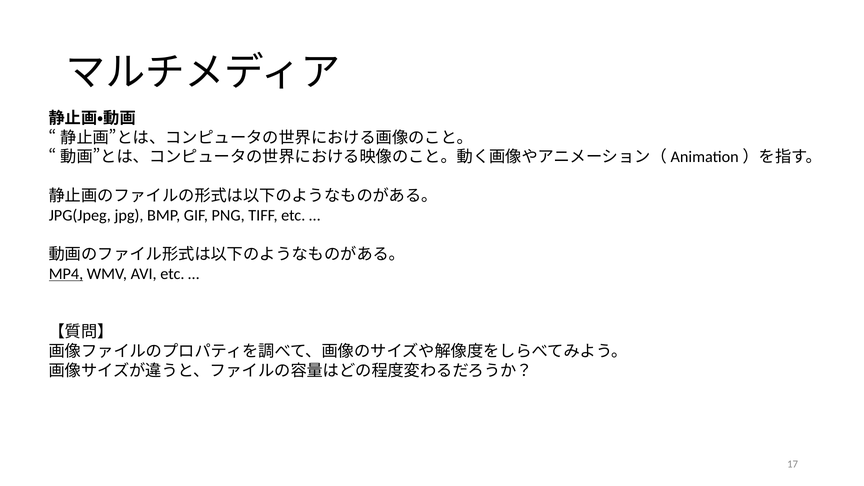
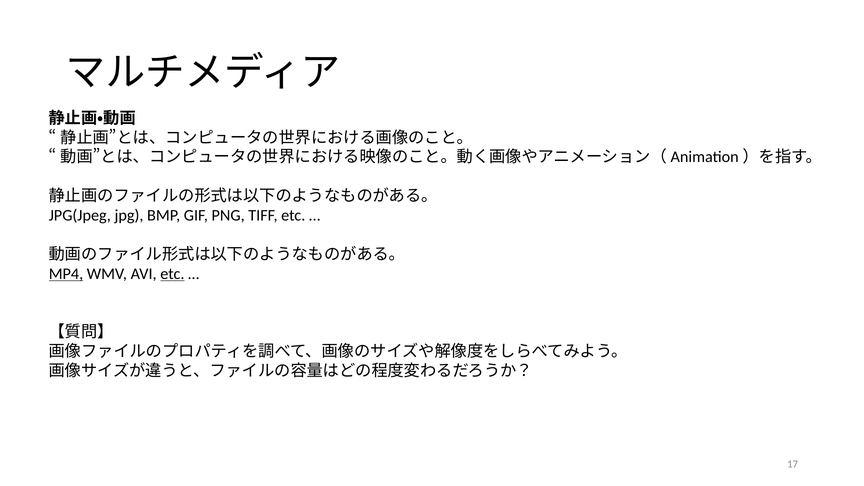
etc underline: none -> present (172, 274)
